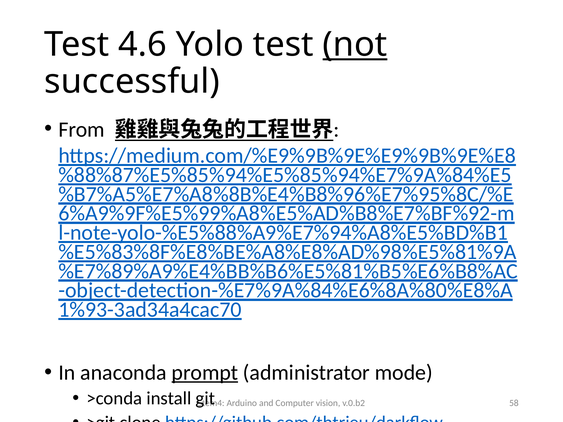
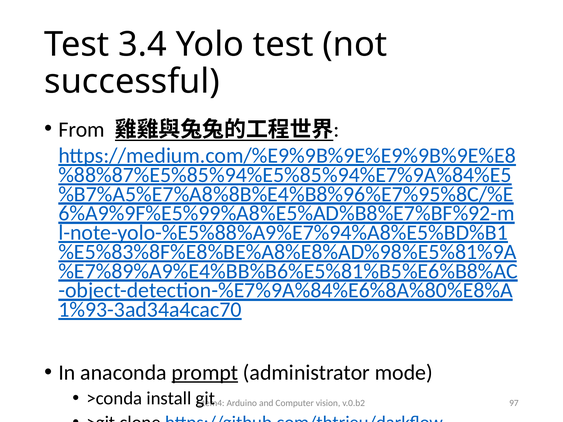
4.6: 4.6 -> 3.4 (143, 44)
not underline: present -> none (355, 44)
58: 58 -> 97 (514, 403)
